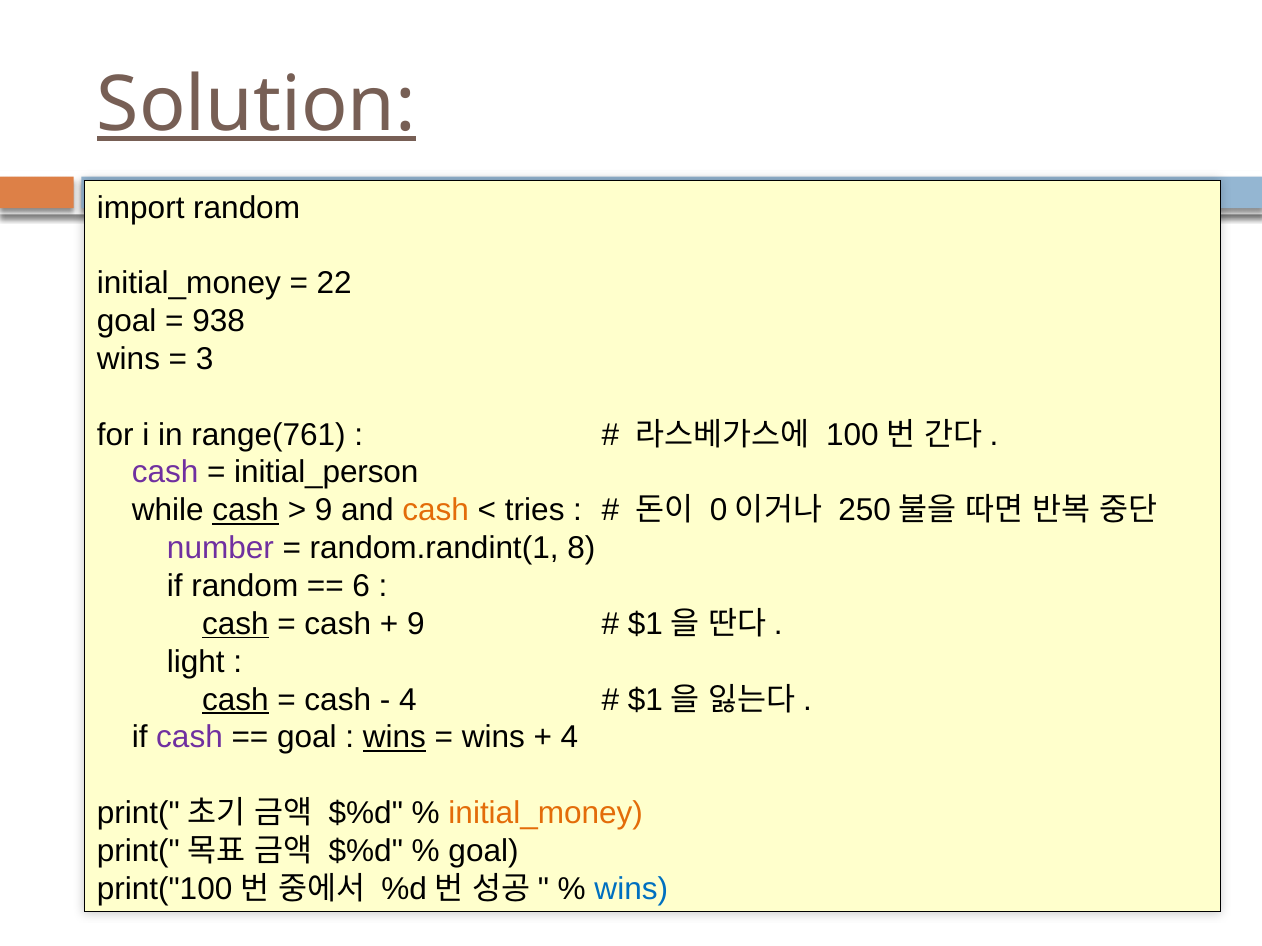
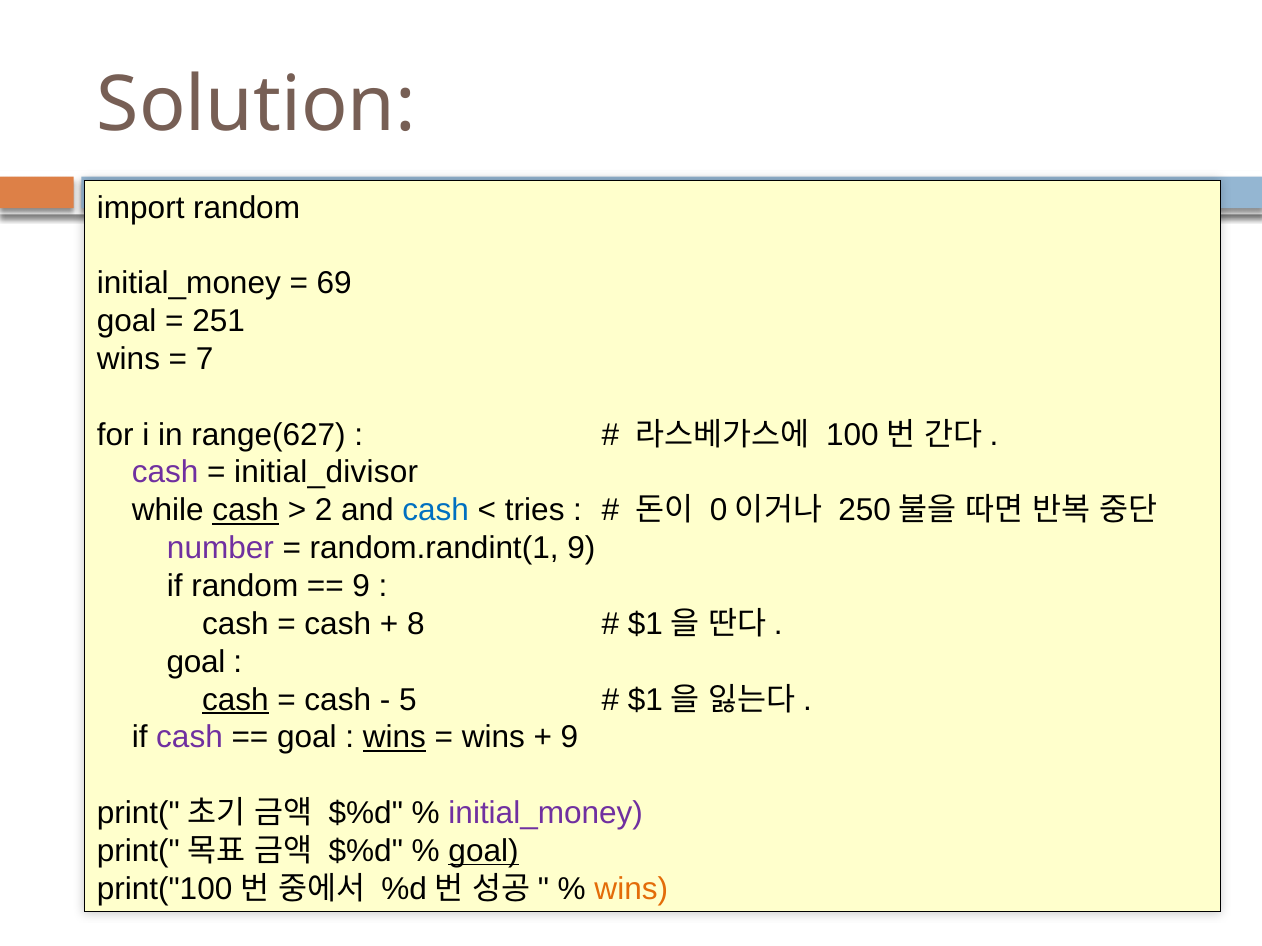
Solution underline: present -> none (257, 105)
22: 22 -> 69 (334, 284)
938: 938 -> 251 (219, 321)
3: 3 -> 7 (205, 359)
range(761: range(761 -> range(627 (269, 435)
initial_person: initial_person -> initial_divisor (326, 473)
9: 9 -> 2 (324, 511)
cash colour: orange -> blue (436, 511)
random.randint(1 8: 8 -> 9 (581, 549)
6: 6 -> 9 (361, 586)
cash underline: present -> none (235, 624)
9: 9 -> 8 (416, 624)
light: light -> goal (196, 662)
4: 4 -> 5 (408, 700)
4: 4 -> 9 (569, 738)
initial_money colour: orange -> purple (546, 814)
goal underline: none -> present (484, 851)
wins colour: blue -> orange (631, 889)
